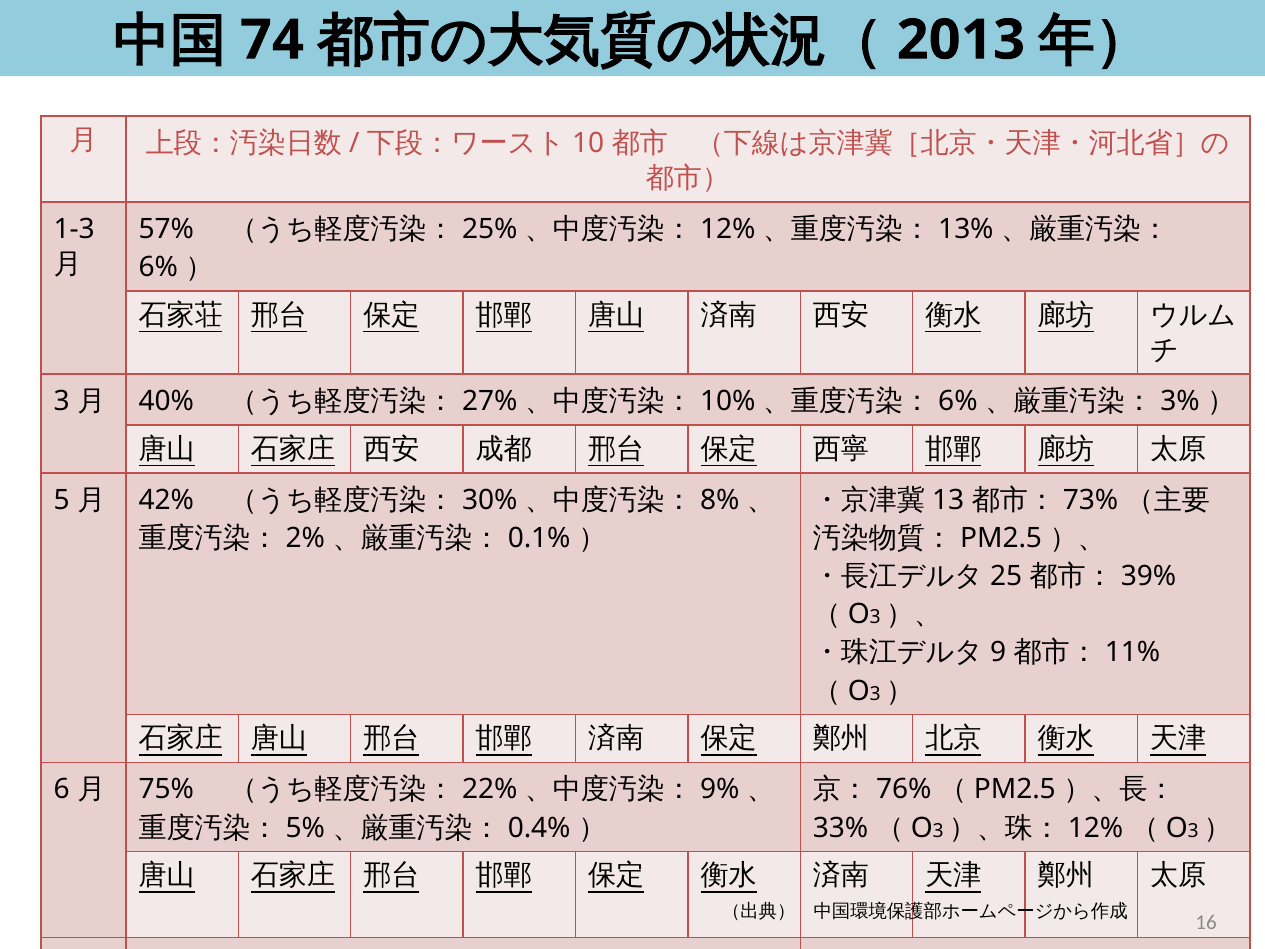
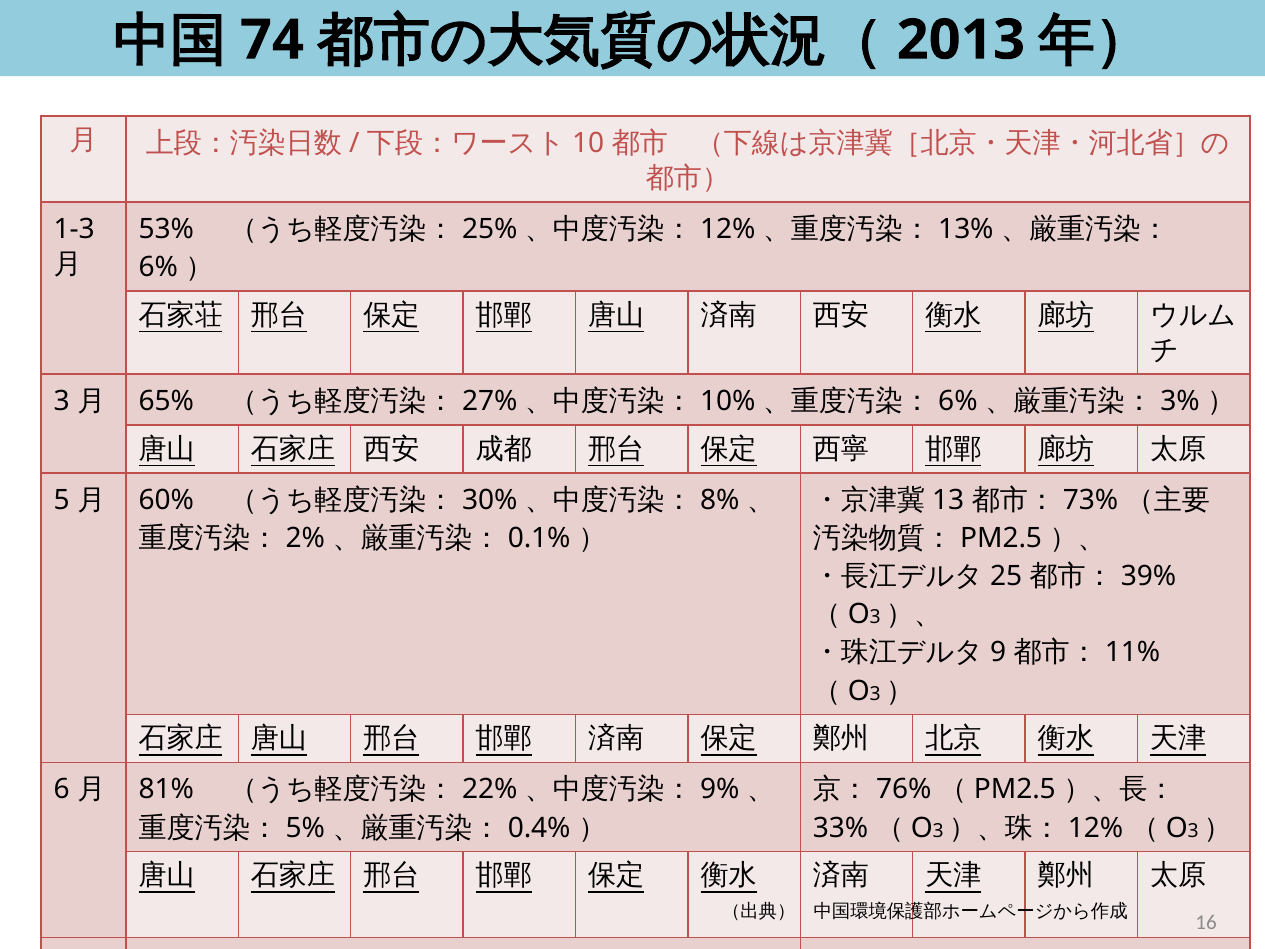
57%: 57% -> 53% (166, 229)
40%: 40% -> 65% (166, 401)
42%: 42% -> 60% (166, 500)
75%: 75% -> 81% (166, 789)
